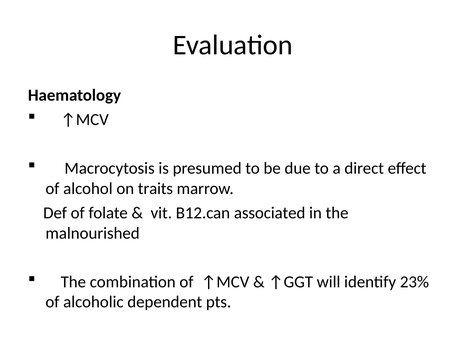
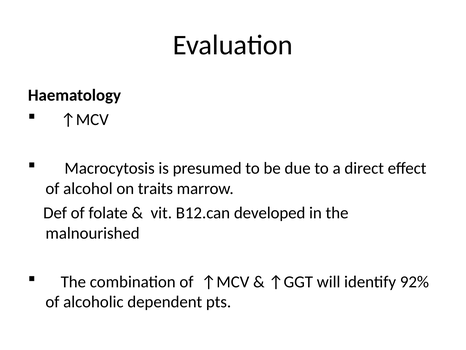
associated: associated -> developed (270, 213)
23%: 23% -> 92% (414, 281)
